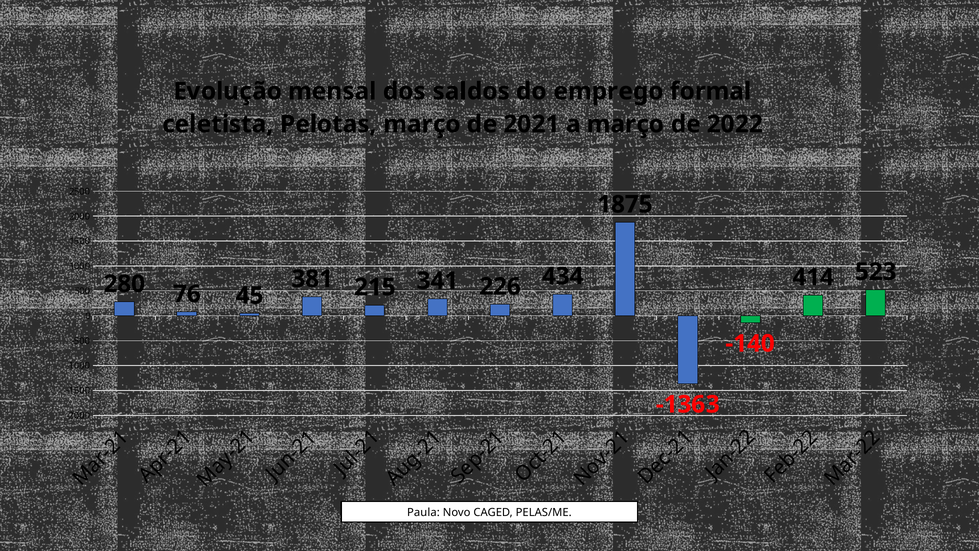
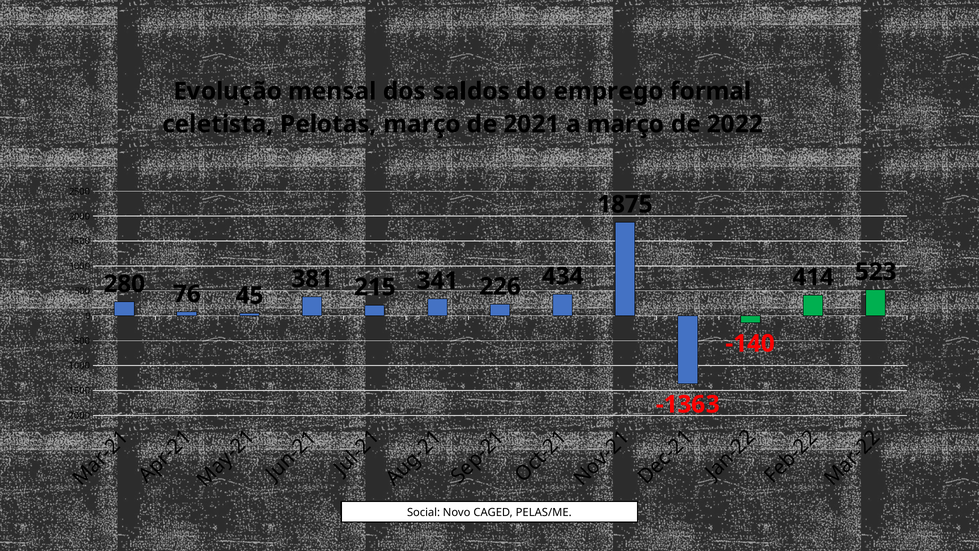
Paula: Paula -> Social (424, 512)
